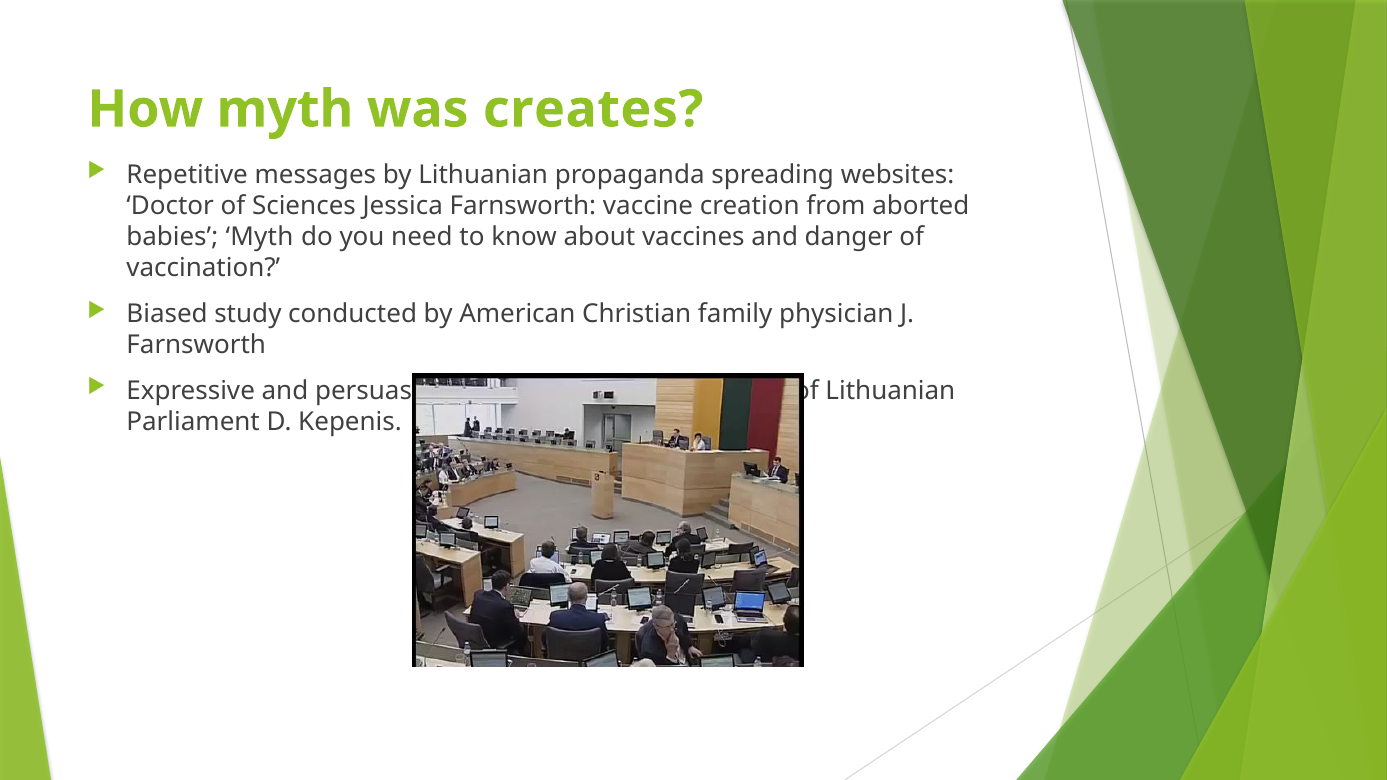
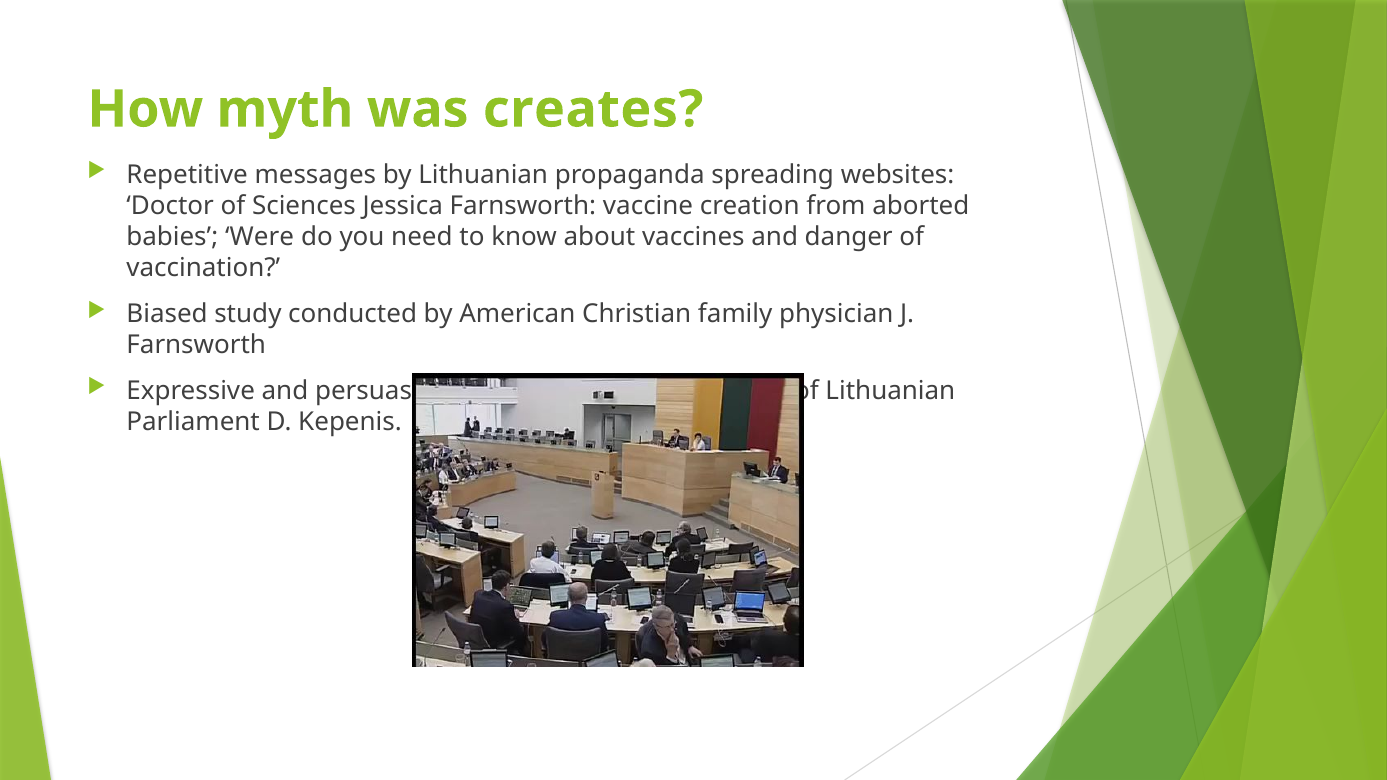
babies Myth: Myth -> Were (260, 237)
